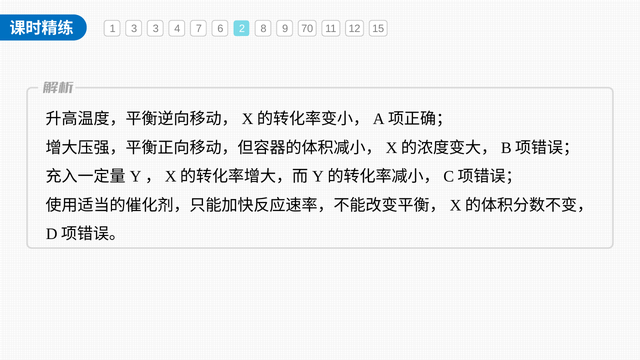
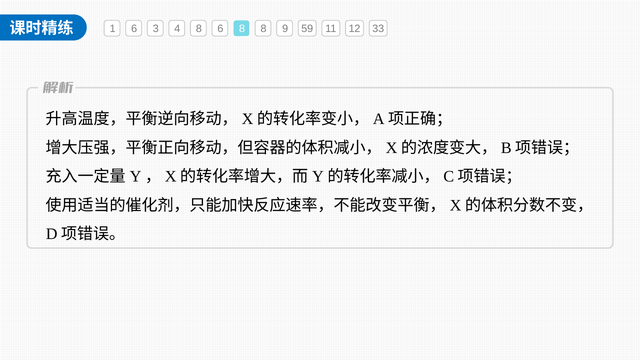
1 3: 3 -> 6 (134, 29)
4 7: 7 -> 8 (199, 29)
6 2: 2 -> 8 (242, 29)
70: 70 -> 59 (307, 29)
15: 15 -> 33 (378, 29)
